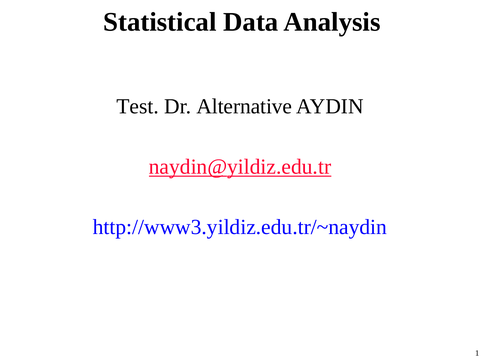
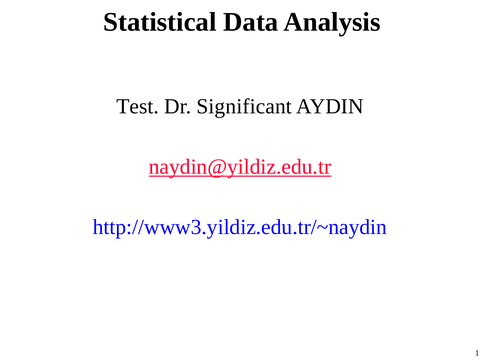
Alternative: Alternative -> Significant (244, 107)
